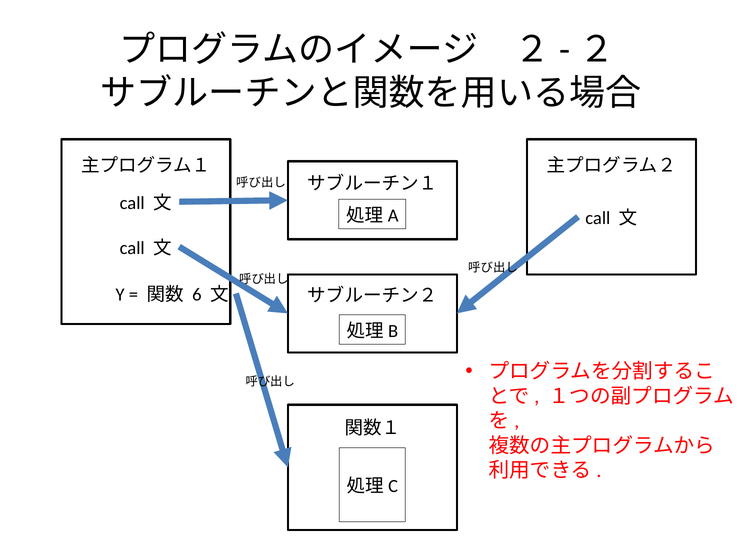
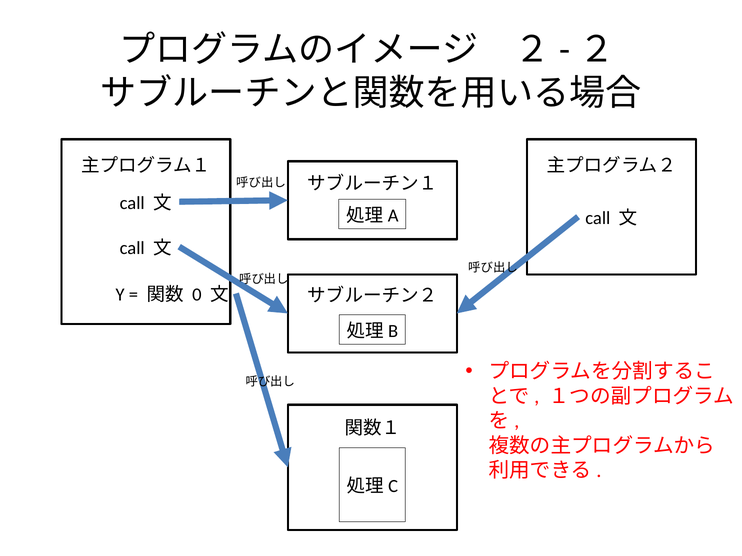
6: 6 -> 0 (197, 295)
